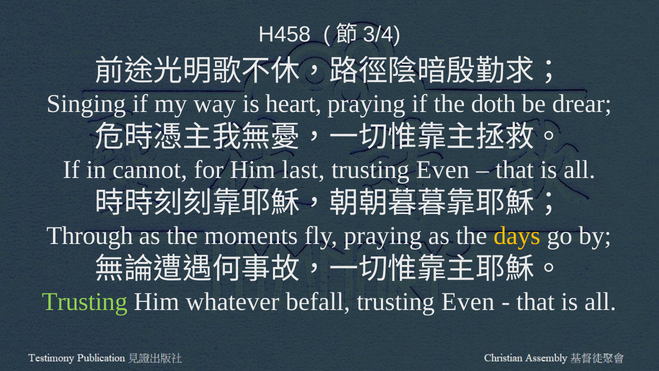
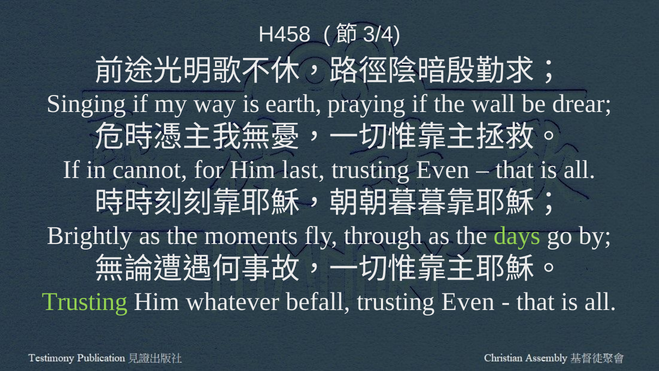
heart: heart -> earth (293, 104)
doth: doth -> wall (493, 104)
Through: Through -> Brightly (90, 236)
fly praying: praying -> through (383, 236)
days colour: yellow -> light green (517, 236)
